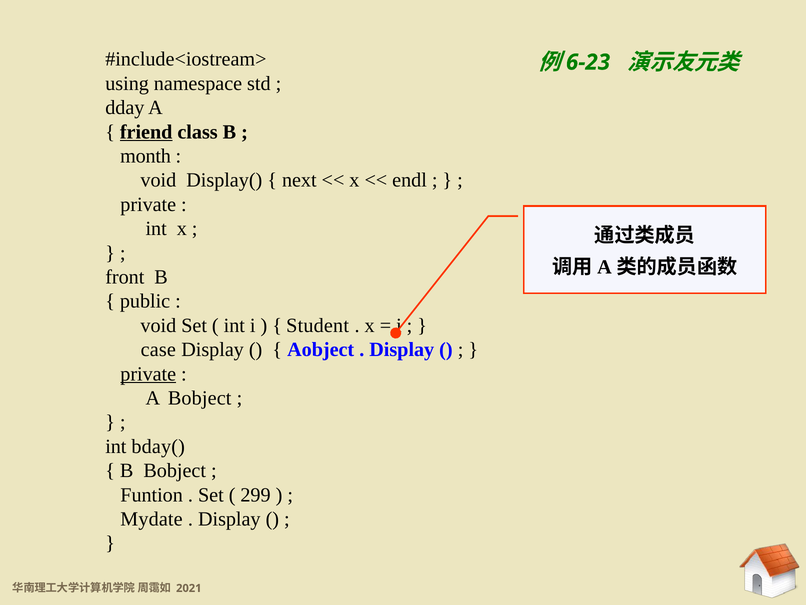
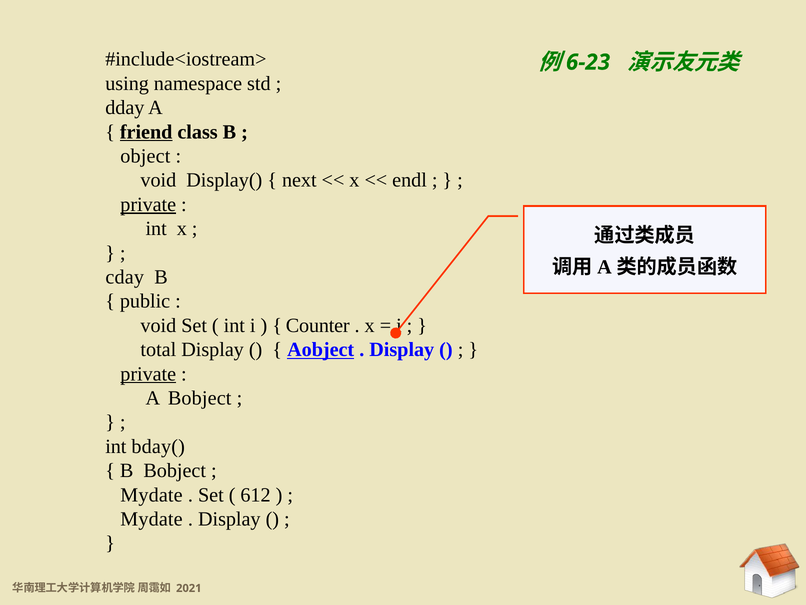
month: month -> object (145, 156)
private underline: none -> present (148, 204)
front: front -> cday (125, 277)
Student: Student -> Counter (318, 325)
case: case -> total (158, 349)
Aobject underline: none -> present (321, 349)
Funtion: Funtion -> Mydate (151, 495)
299: 299 -> 612 (256, 495)
